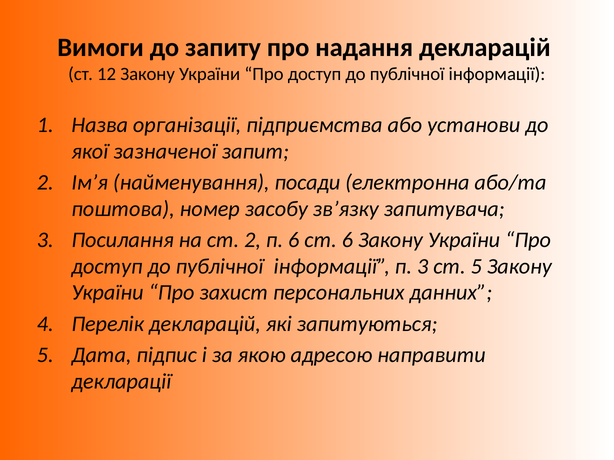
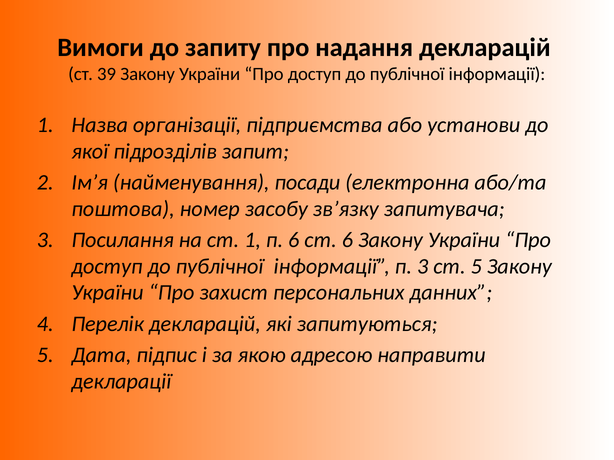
12: 12 -> 39 (107, 74)
зазначеної: зазначеної -> підрозділів (165, 151)
ст 2: 2 -> 1 (253, 240)
